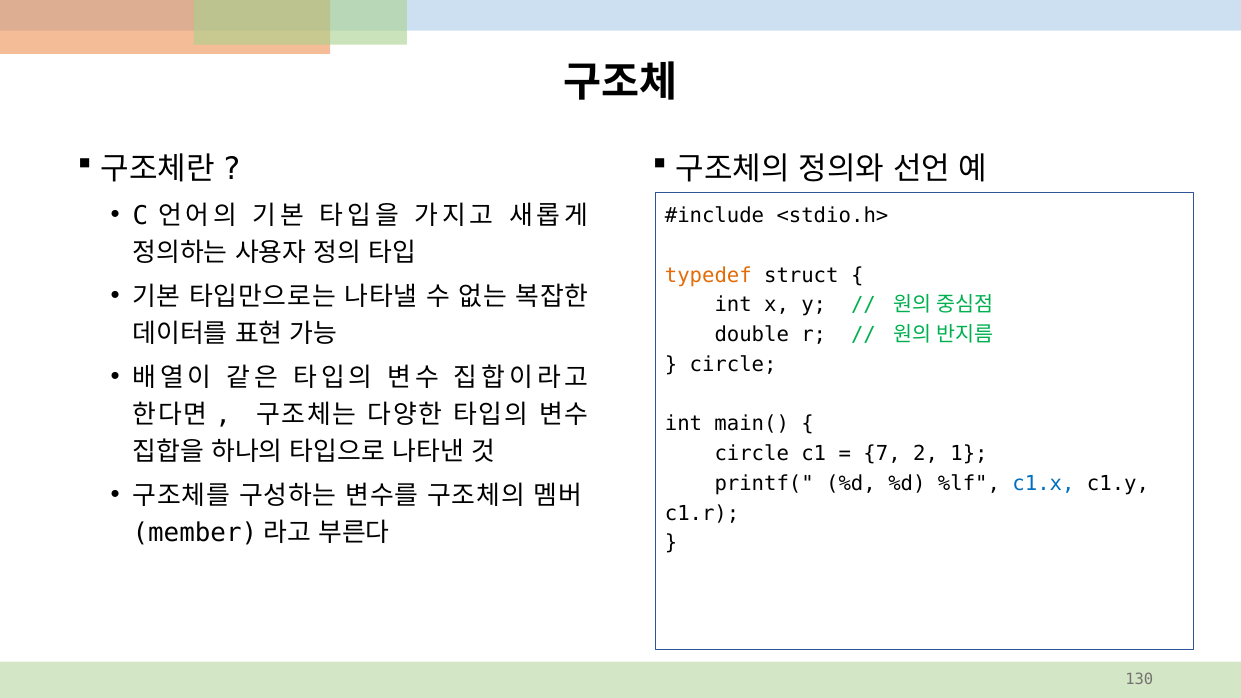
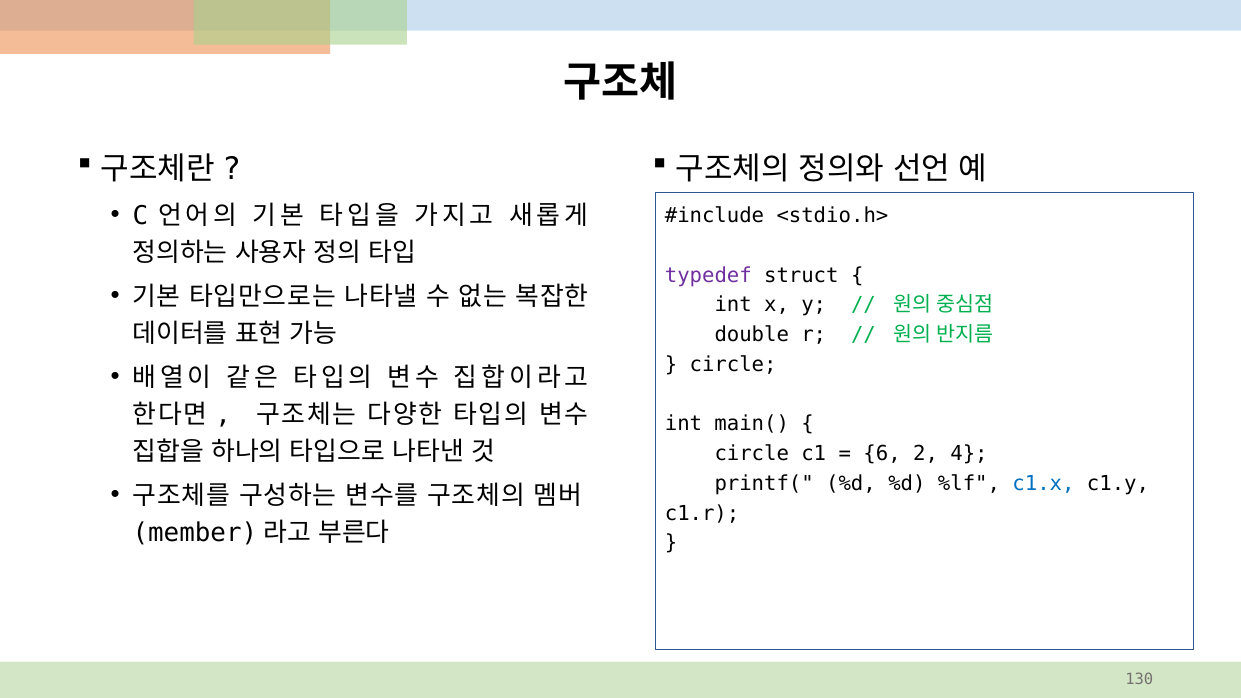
typedef colour: orange -> purple (708, 275)
7: 7 -> 6 (882, 454)
1: 1 -> 4 (969, 454)
